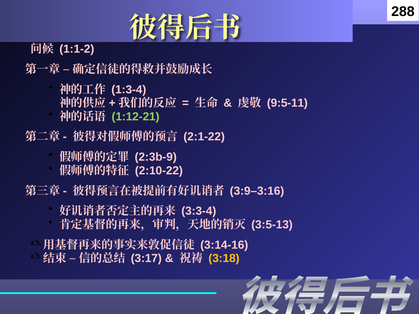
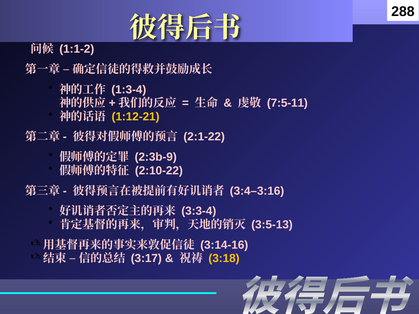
9:5-11: 9:5-11 -> 7:5-11 (287, 103)
1:12-21 colour: light green -> yellow (136, 117)
3:9–3:16: 3:9–3:16 -> 3:4–3:16 (257, 191)
